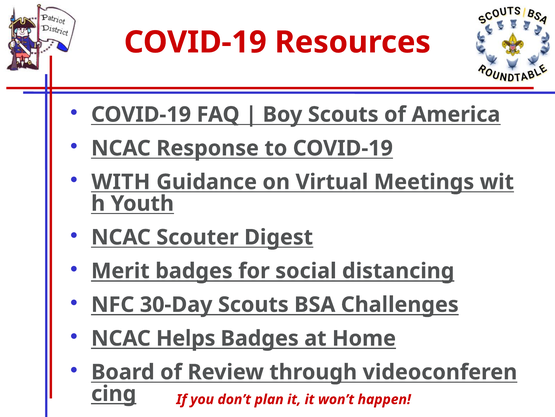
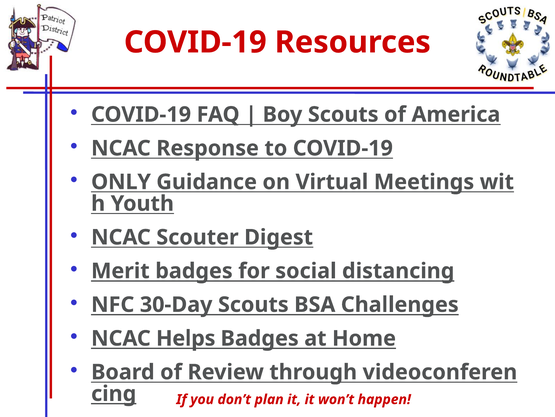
WITH: WITH -> ONLY (121, 182)
